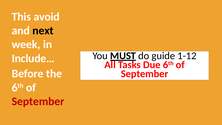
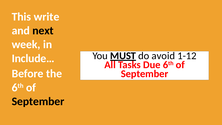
avoid: avoid -> write (47, 17)
guide: guide -> avoid (163, 56)
September colour: red -> black (38, 101)
